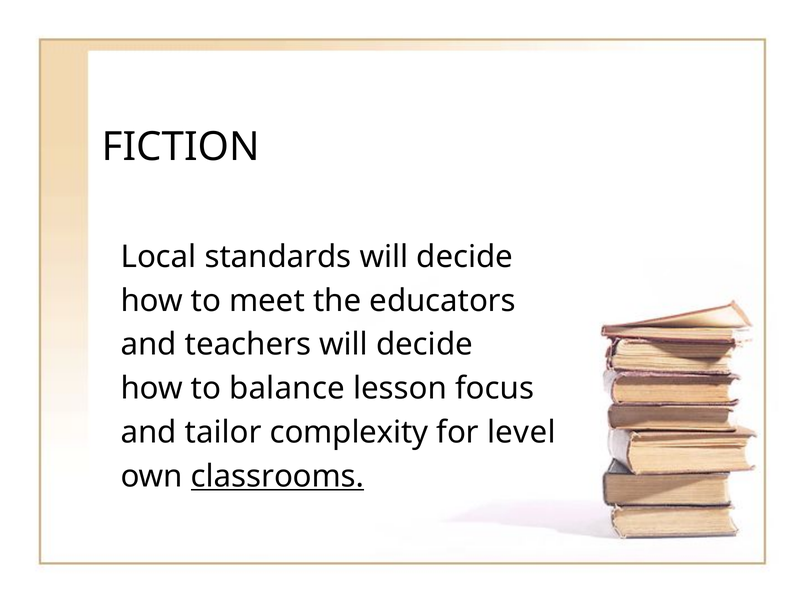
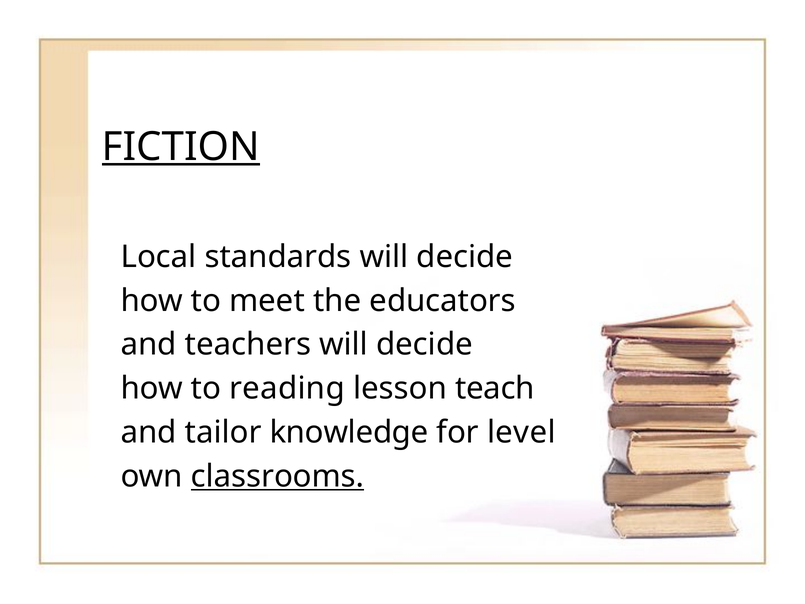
FICTION underline: none -> present (181, 147)
balance: balance -> reading (287, 388)
focus: focus -> teach (495, 388)
complexity: complexity -> knowledge (349, 432)
